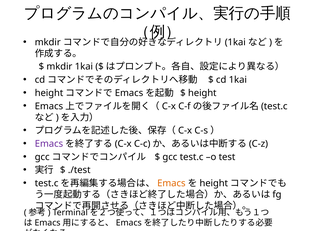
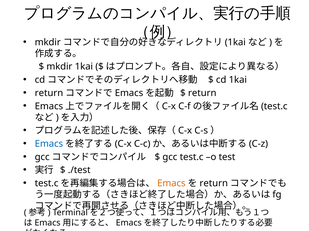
height: height -> return (49, 93)
height: height -> return (202, 93)
Emacs colour: purple -> blue (49, 144)
height: height -> return (214, 184)
